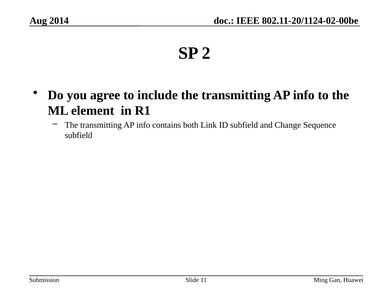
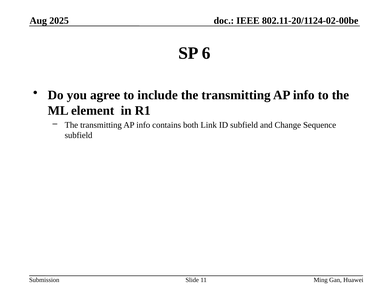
2014: 2014 -> 2025 (59, 21)
2: 2 -> 6 (206, 53)
